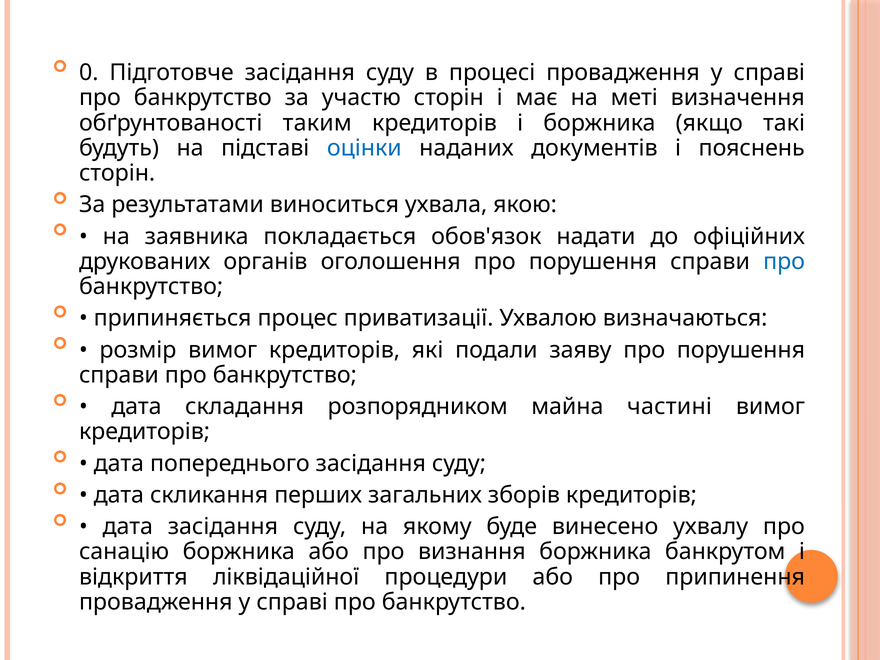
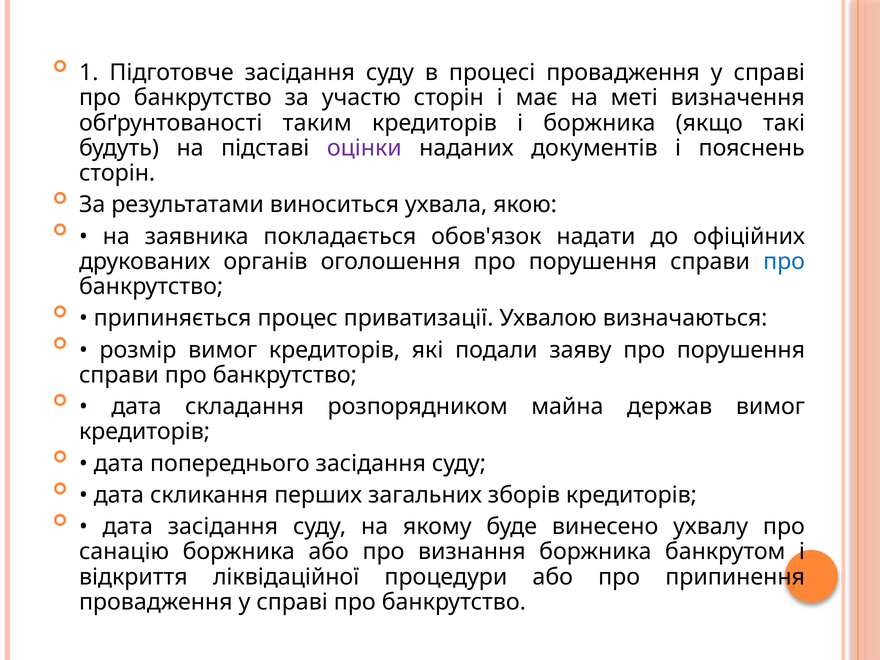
0: 0 -> 1 (89, 73)
оцінки colour: blue -> purple (364, 148)
частині: частині -> держав (670, 407)
